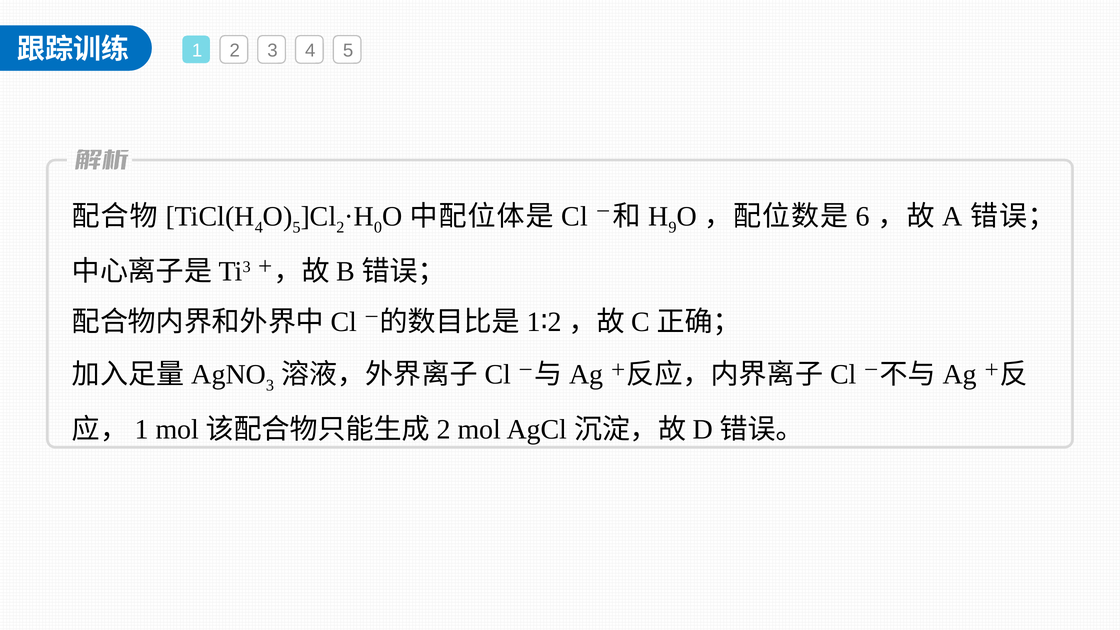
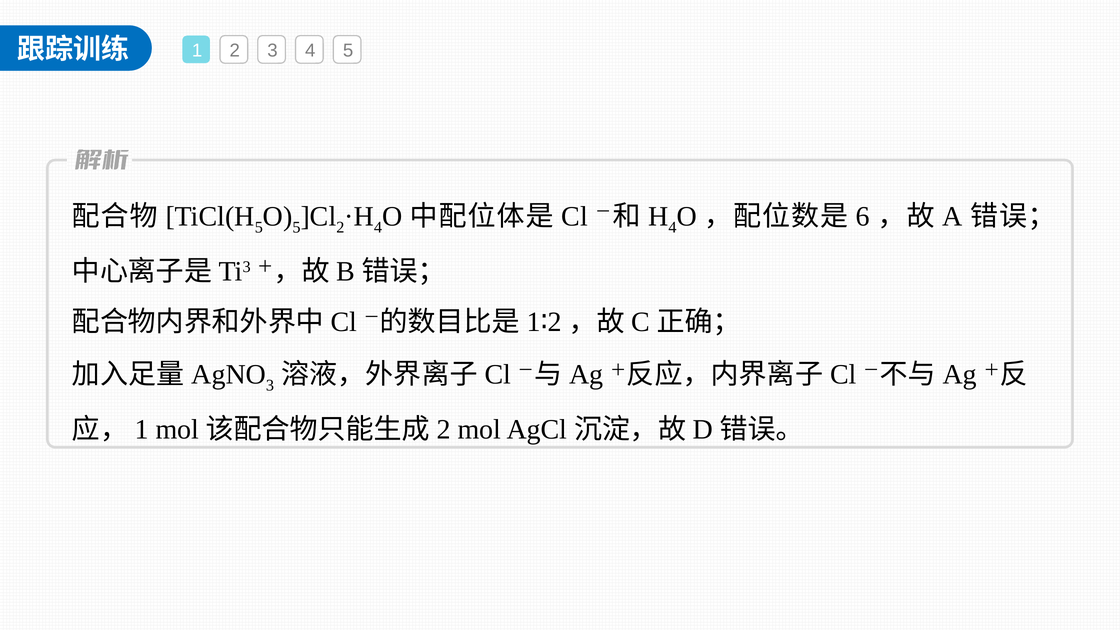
4: 4 -> 5 (259, 227)
0: 0 -> 4 (378, 227)
9: 9 -> 4 (673, 227)
